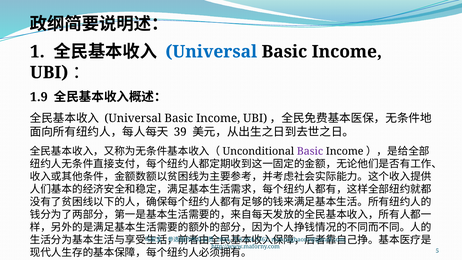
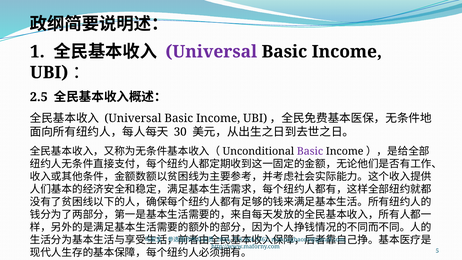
Universal colour: blue -> purple (211, 52)
1.9: 1.9 -> 2.5 (39, 97)
39: 39 -> 30 (180, 132)
